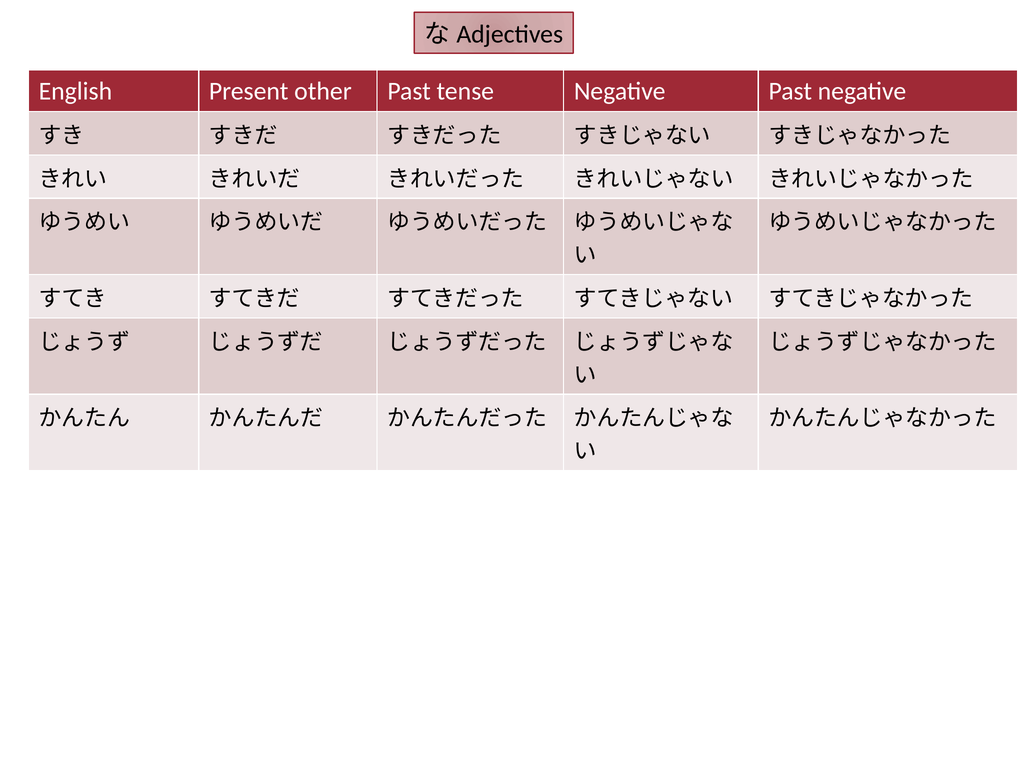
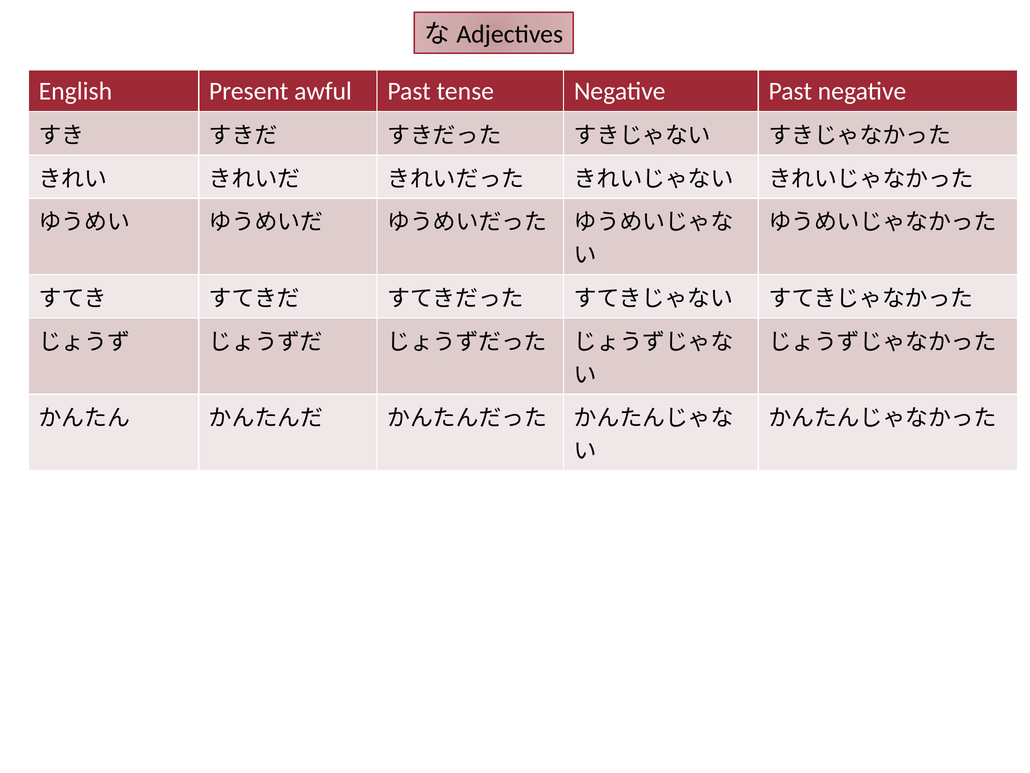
other: other -> awful (323, 91)
